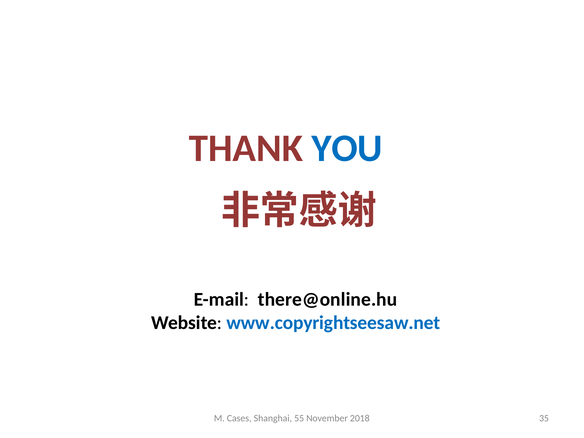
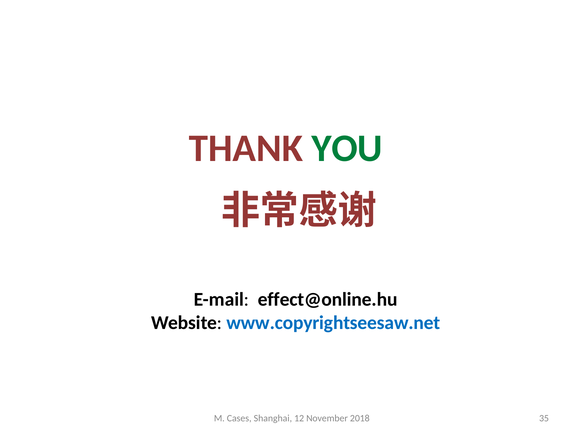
YOU colour: blue -> green (347, 148)
there@online.hu: there@online.hu -> effect@online.hu (328, 299)
55: 55 -> 12 (299, 418)
